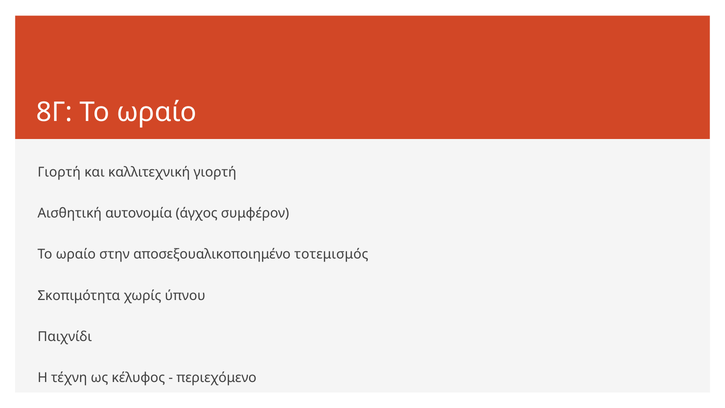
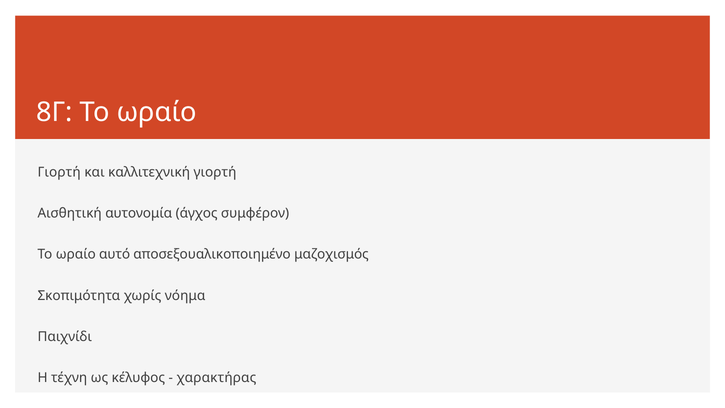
στην: στην -> αυτό (115, 254)
τοτεμισμός: τοτεμισμός -> μαζοχισμός (331, 254)
ύπνου: ύπνου -> νόημα (185, 295)
περιεχόμενο: περιεχόμενο -> χαρακτήρας (216, 378)
